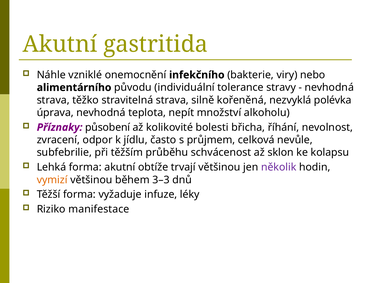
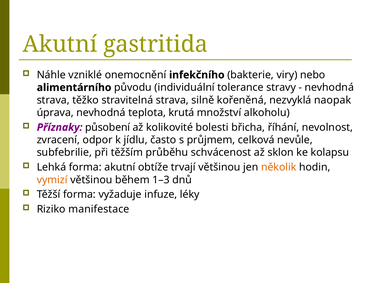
polévka: polévka -> naopak (333, 100)
nepít: nepít -> krutá (181, 113)
několik colour: purple -> orange (279, 167)
3–3: 3–3 -> 1–3 (161, 180)
